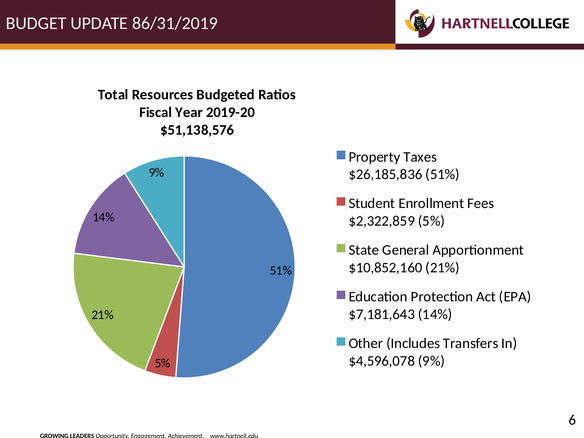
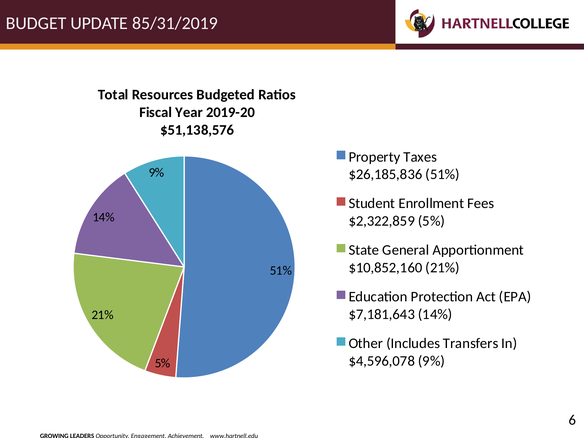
86/31/2019: 86/31/2019 -> 85/31/2019 (175, 23)
